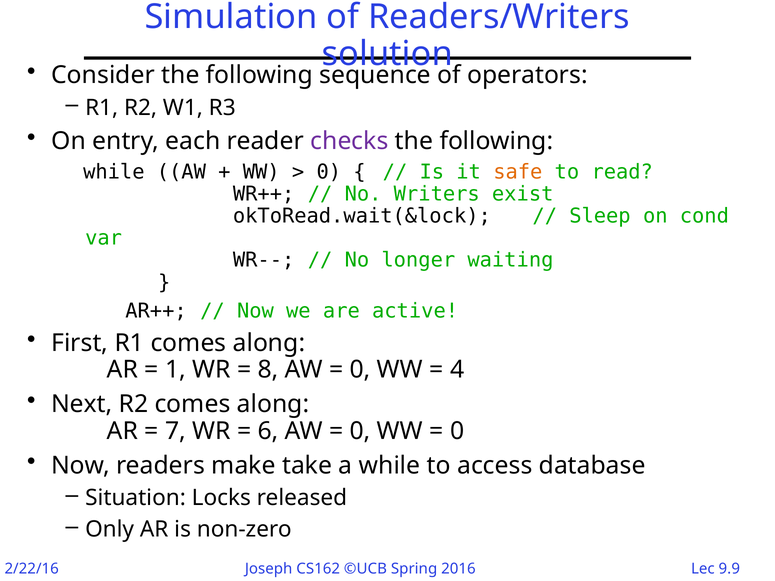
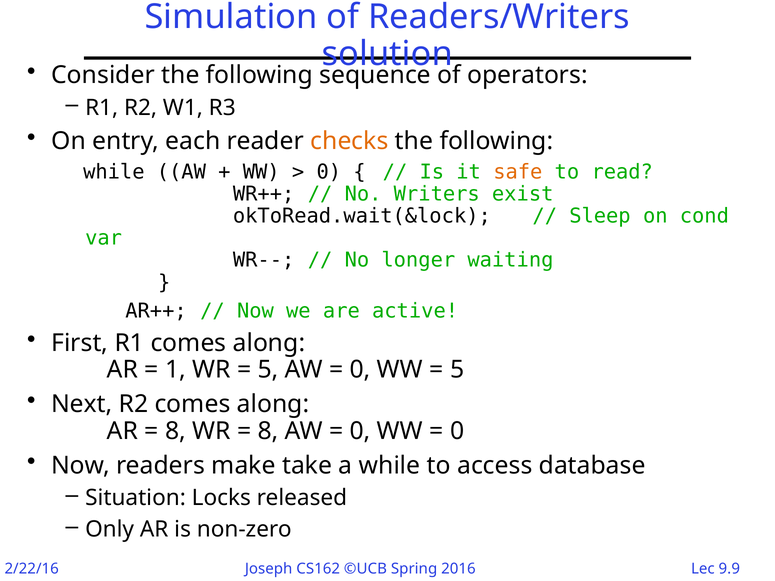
checks colour: purple -> orange (349, 141)
8: 8 -> 5 (268, 370)
4: 4 -> 5 (457, 370)
7: 7 -> 8 (175, 431)
6: 6 -> 8 (268, 431)
